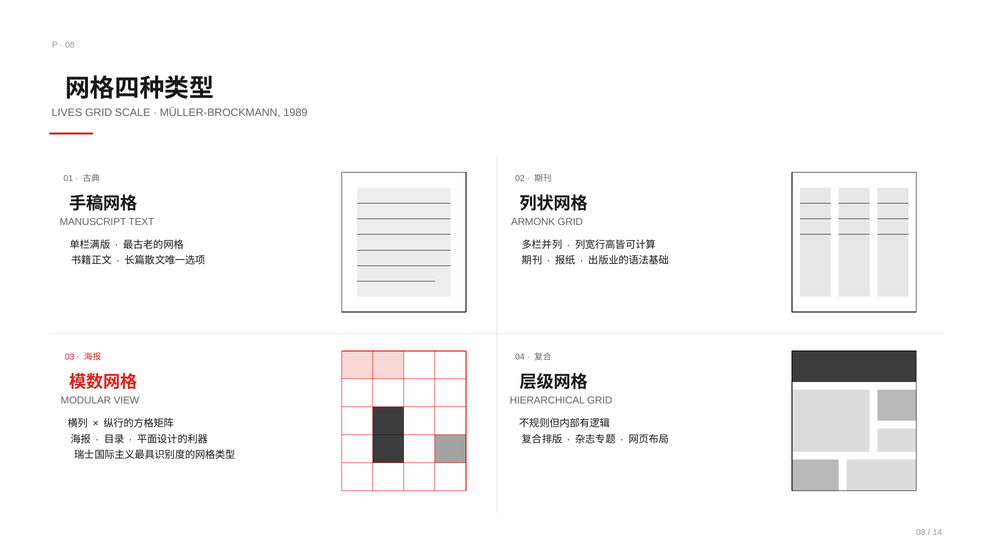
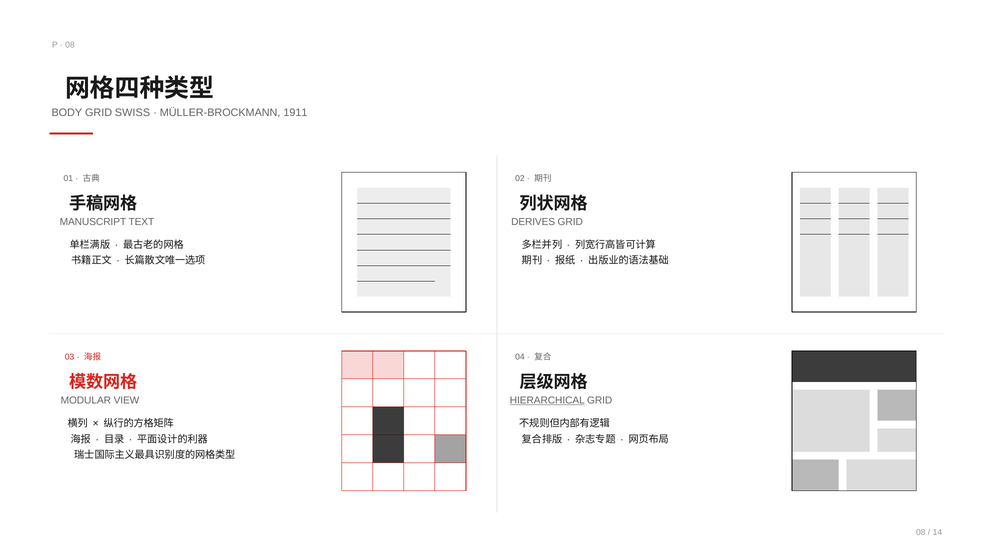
LIVES: LIVES -> BODY (67, 113)
SCALE: SCALE -> SWISS (132, 113)
1989: 1989 -> 1911 (295, 113)
ARMONK: ARMONK -> DERIVES (533, 222)
HIERARCHICAL underline: none -> present (547, 400)
